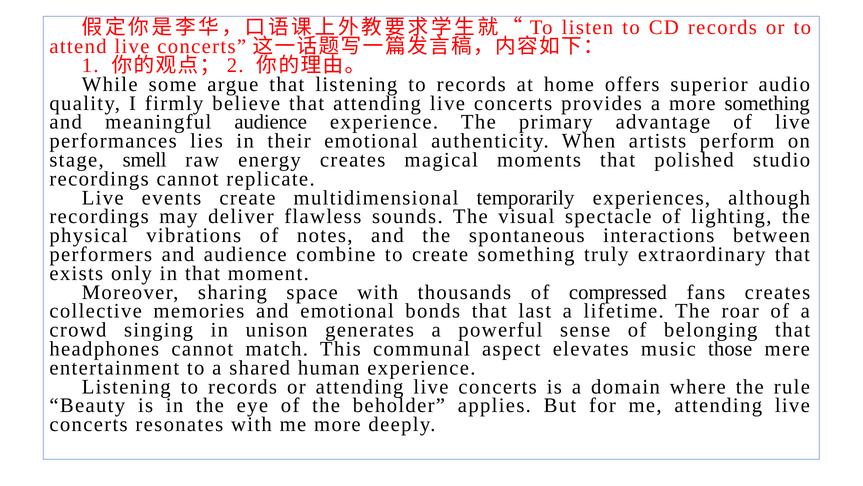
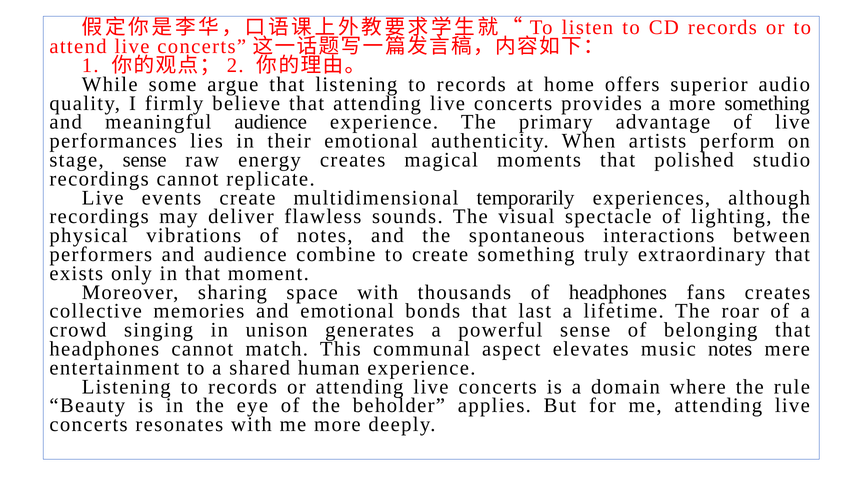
stage smell: smell -> sense (145, 160)
of compressed: compressed -> headphones (618, 292)
music those: those -> notes (730, 349)
